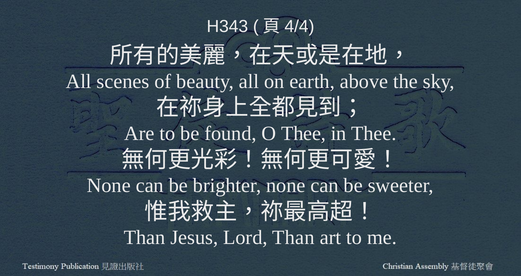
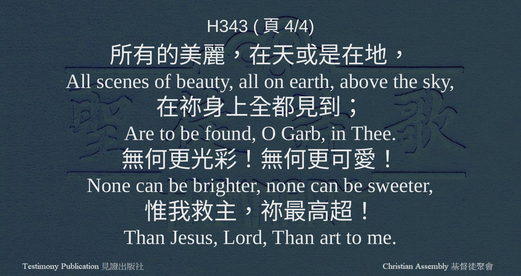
O Thee: Thee -> Garb (304, 134)
